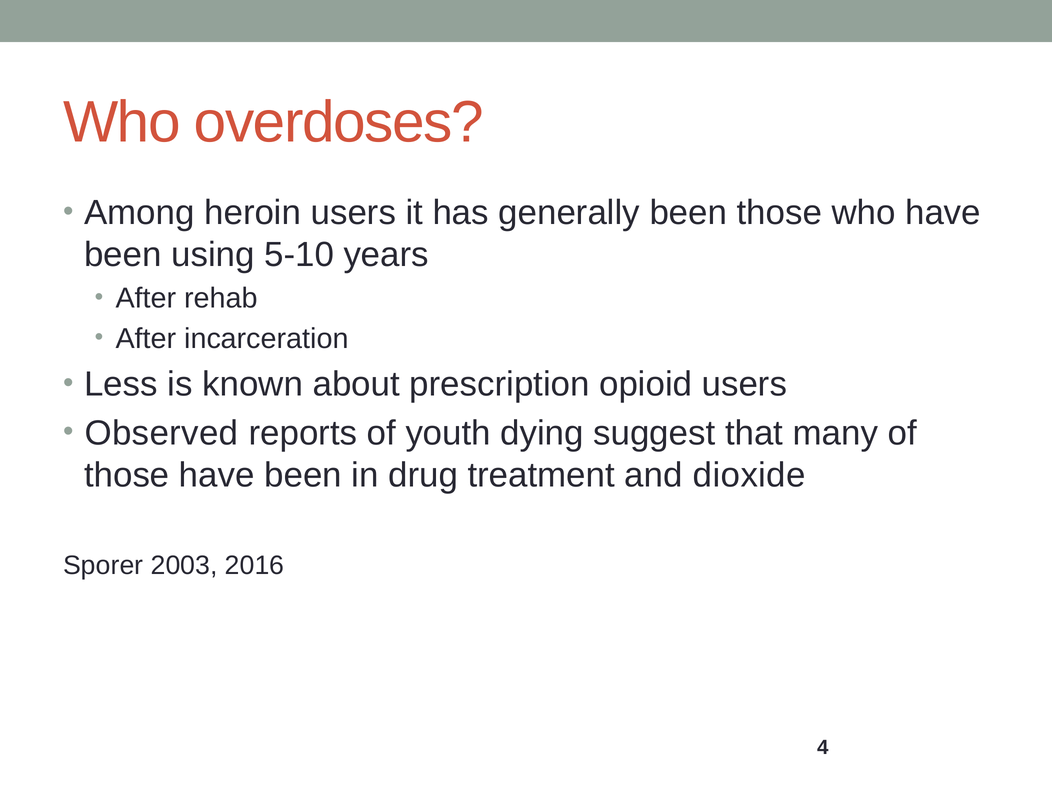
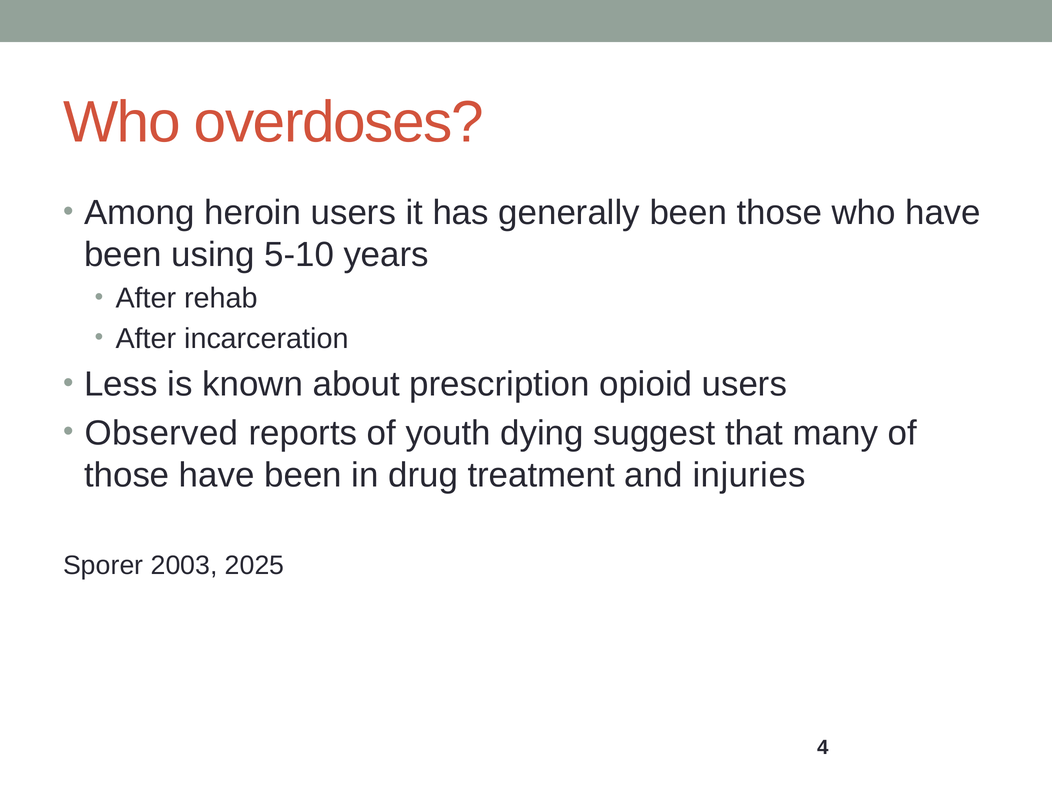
dioxide: dioxide -> injuries (749, 475)
2016: 2016 -> 2025 (255, 566)
